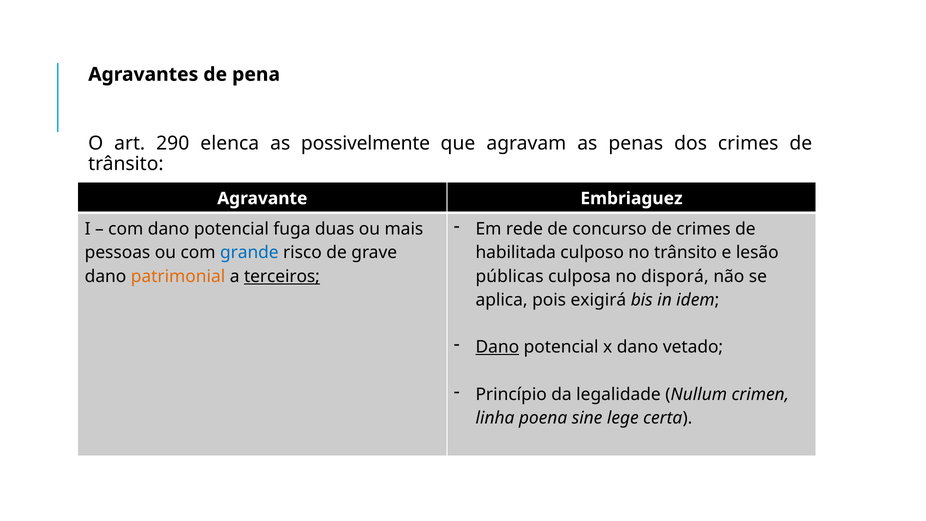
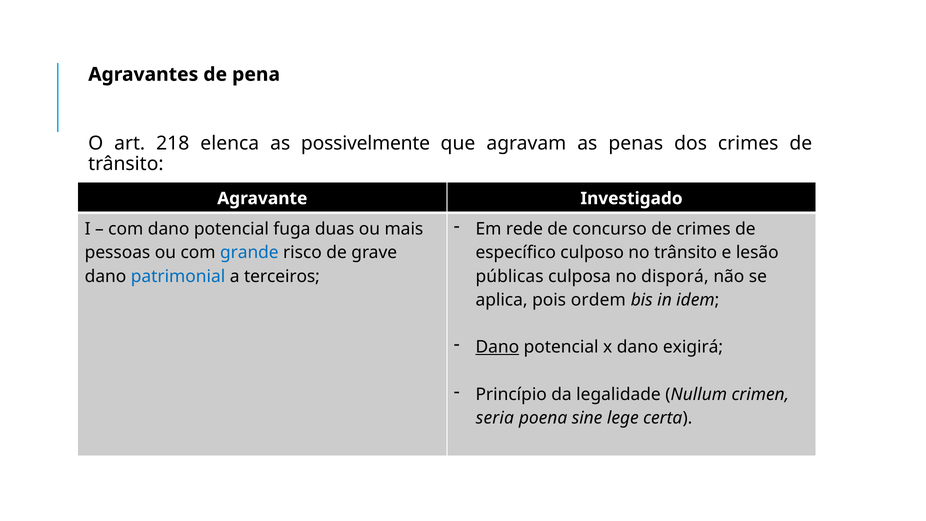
290: 290 -> 218 (173, 143)
Embriaguez: Embriaguez -> Investigado (632, 198)
habilitada: habilitada -> específico (516, 253)
patrimonial colour: orange -> blue (178, 276)
terceiros underline: present -> none (282, 276)
exigirá: exigirá -> ordem (598, 300)
vetado: vetado -> exigirá (693, 347)
linha: linha -> seria (495, 418)
